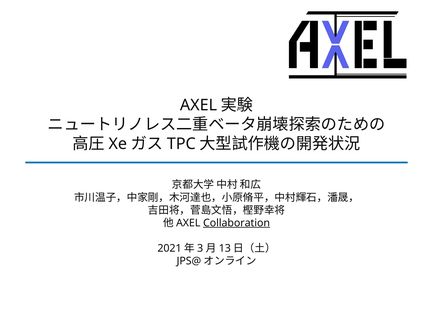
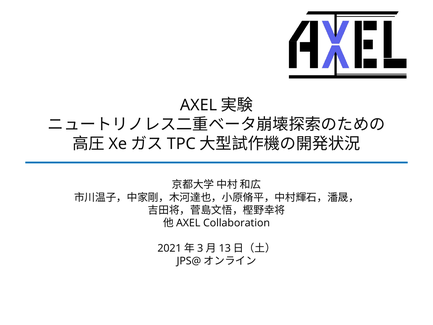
Collaboration underline: present -> none (237, 223)
